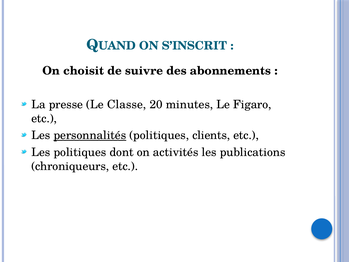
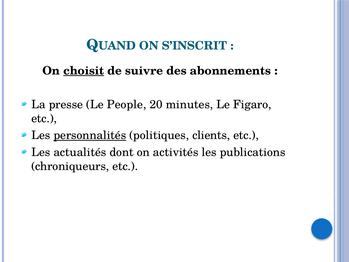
choisit underline: none -> present (84, 71)
Classe: Classe -> People (127, 104)
Les politiques: politiques -> actualités (80, 152)
